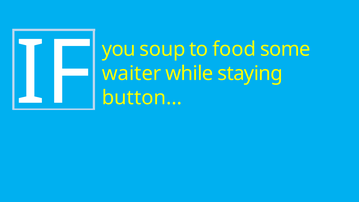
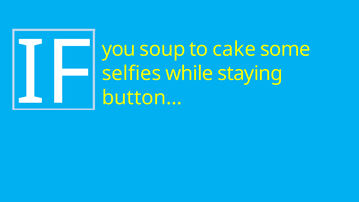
food: food -> cake (234, 49)
waiter: waiter -> selfies (132, 73)
